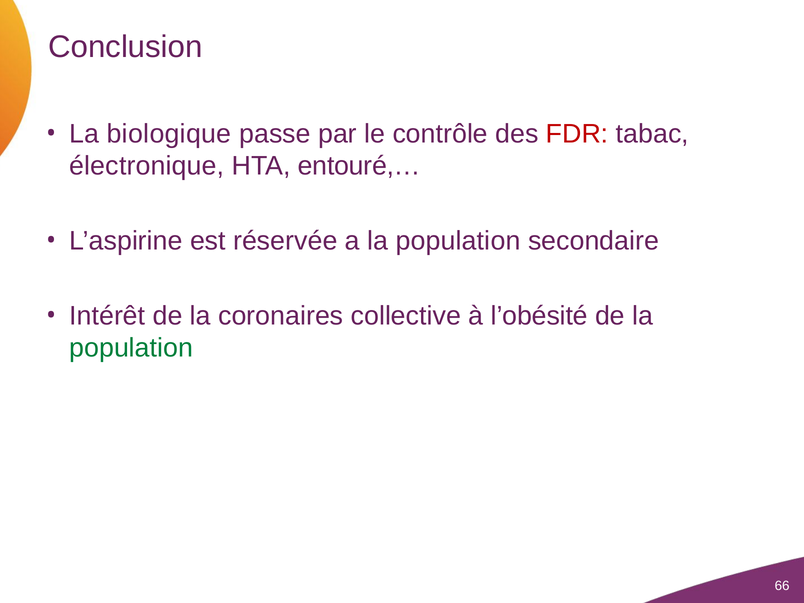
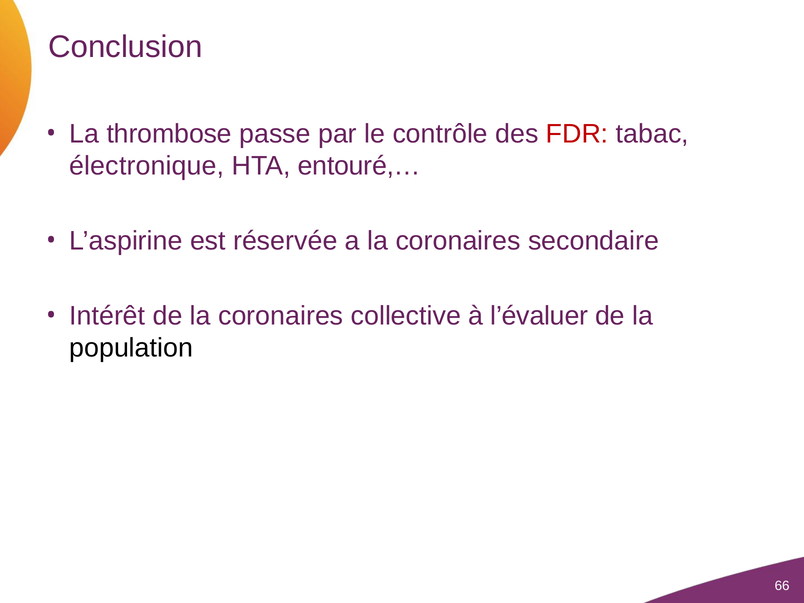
biologique: biologique -> thrombose (169, 134)
a la population: population -> coronaires (458, 241)
l’obésité: l’obésité -> l’évaluer (539, 316)
population colour: green -> black (131, 348)
